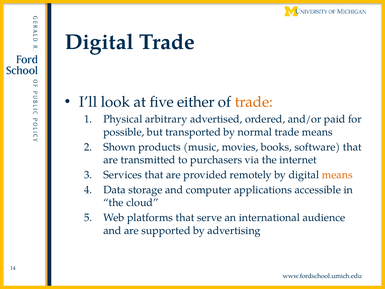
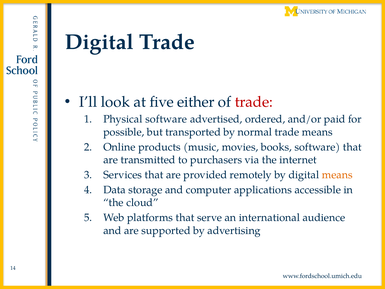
trade colour: orange -> red (254, 102)
Physical arbitrary: arbitrary -> software (166, 119)
Shown: Shown -> Online (119, 147)
